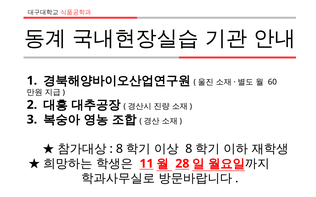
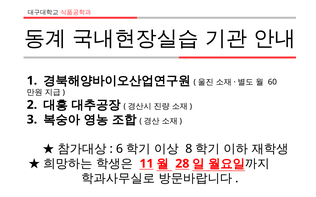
8: 8 -> 6 (119, 149)
